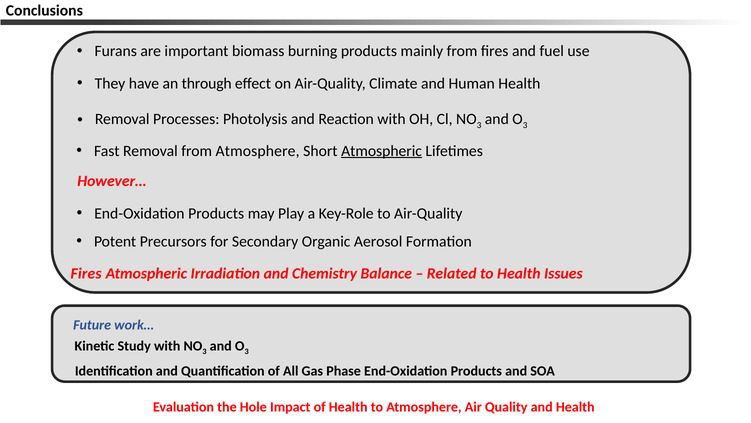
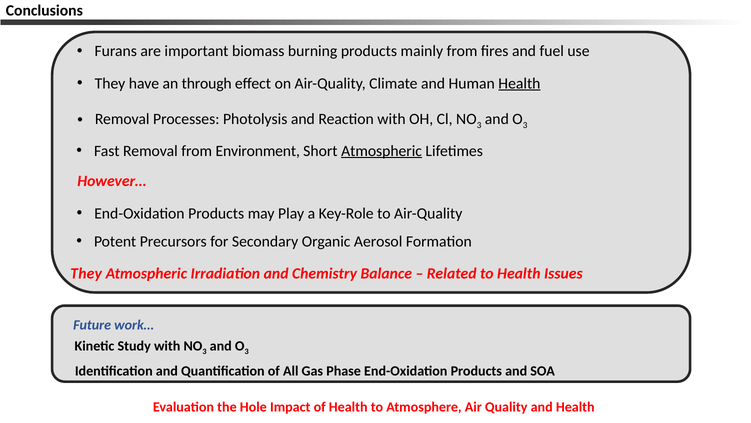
Health underline: none -> present (519, 83)
from Atmosphere: Atmosphere -> Environment (258, 151)
Fires: Fires -> They (86, 273)
